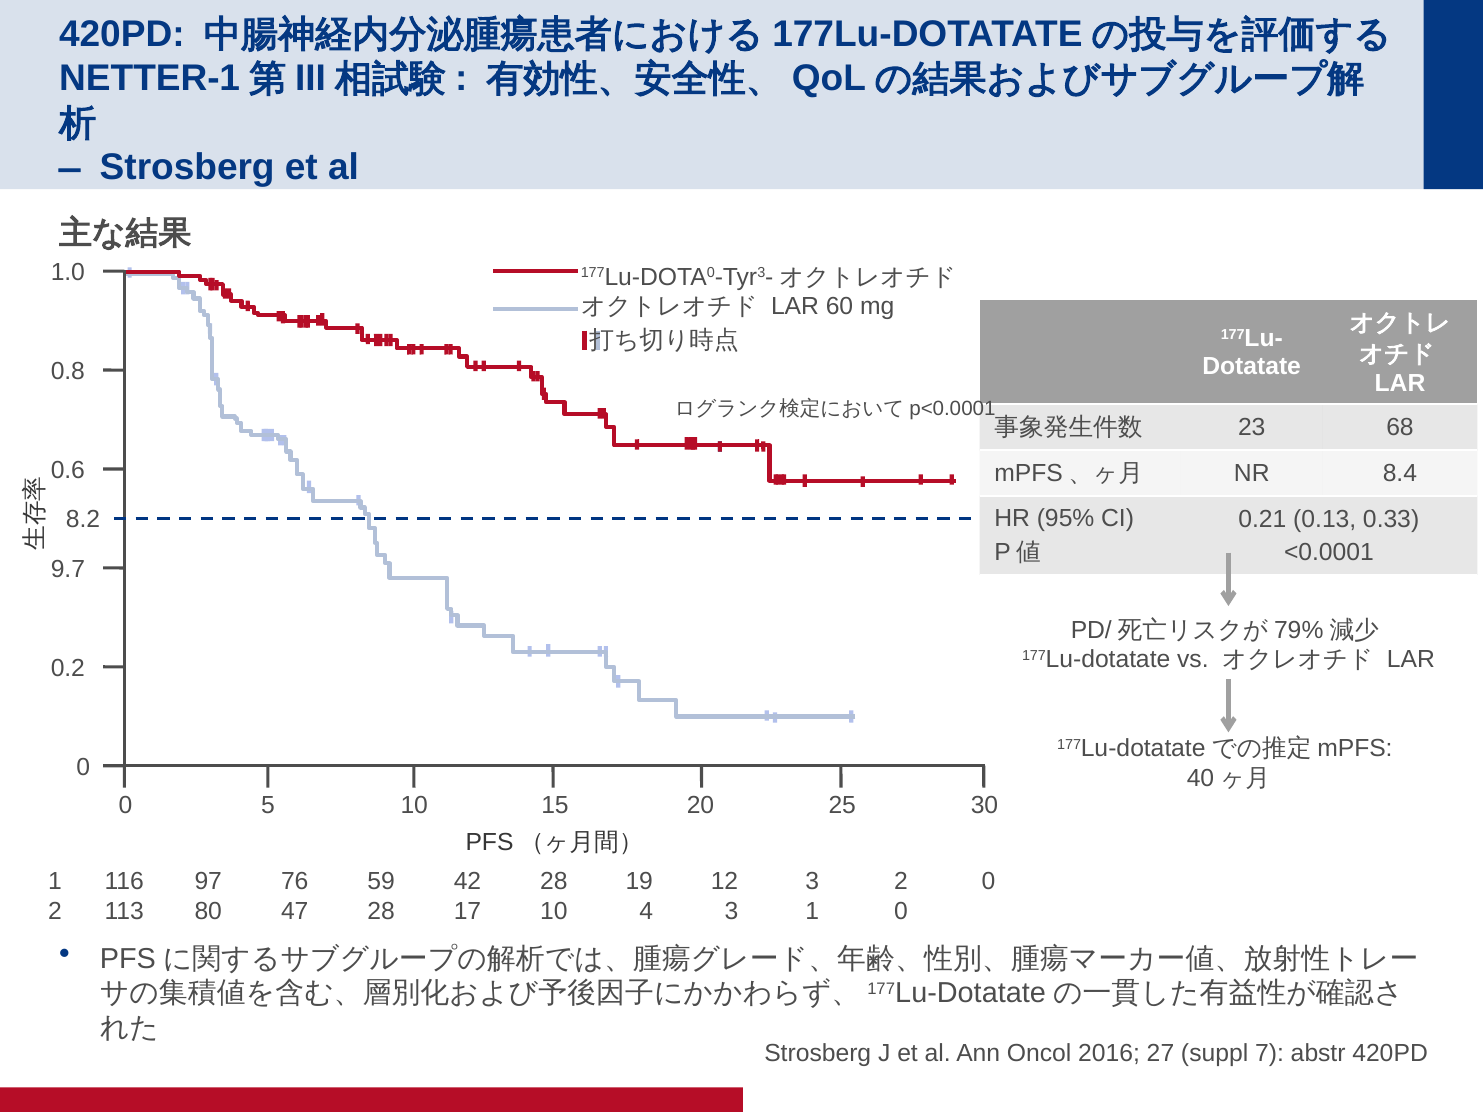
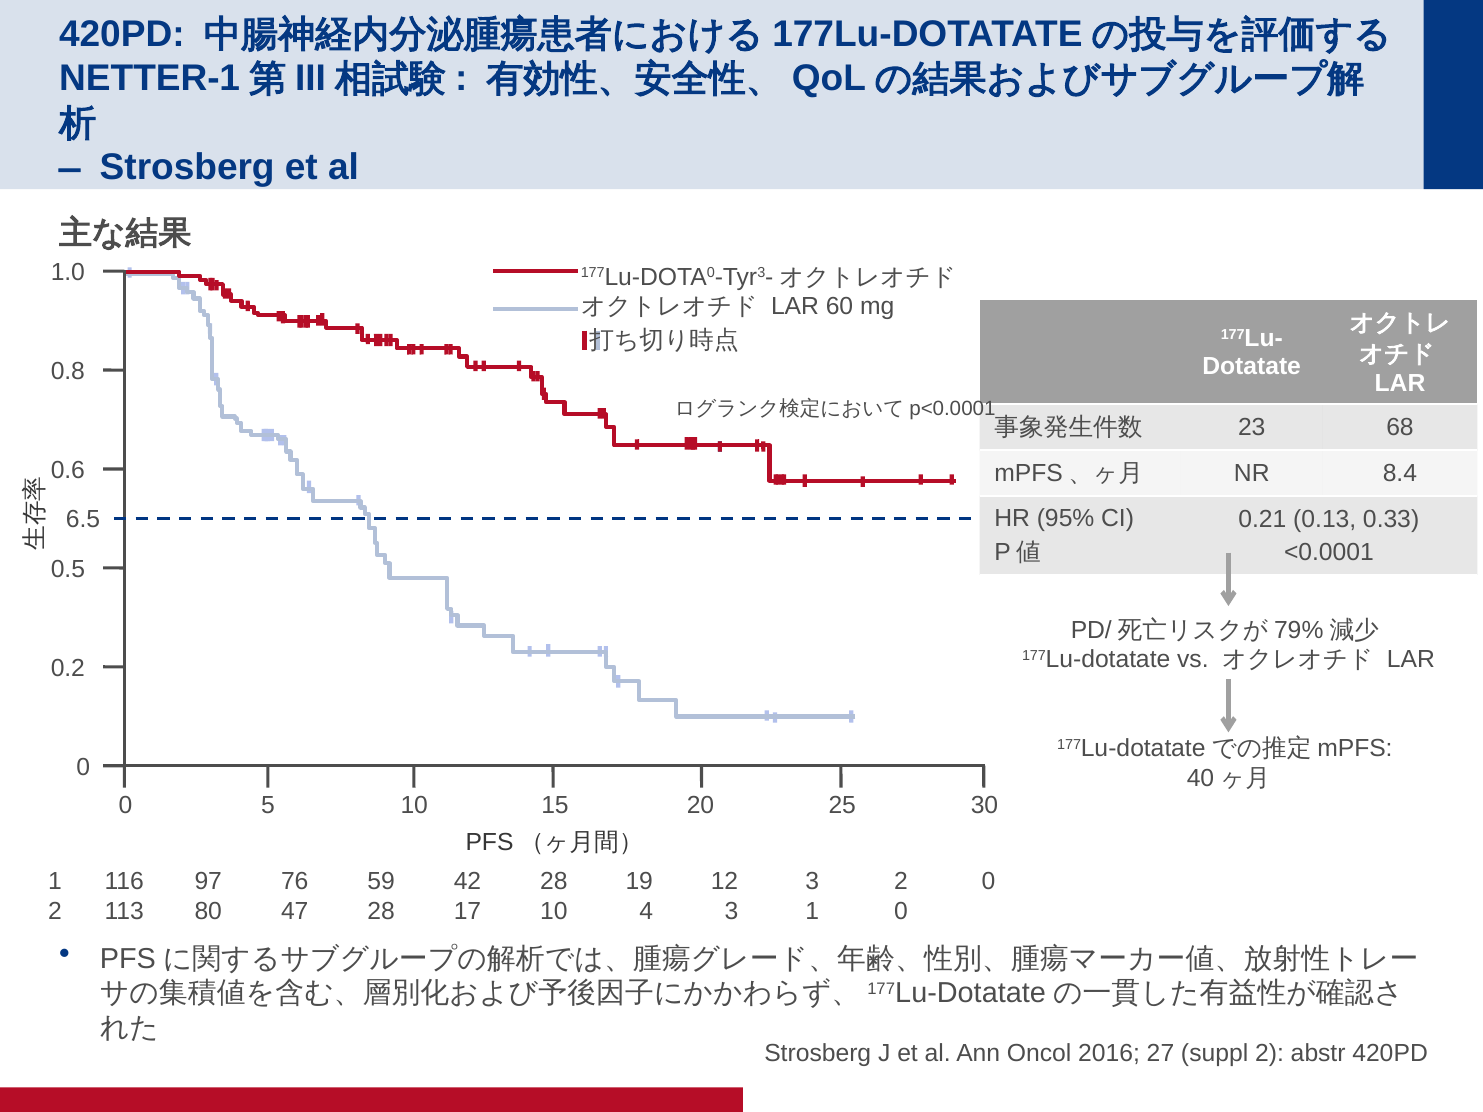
8.2: 8.2 -> 6.5 (83, 519)
9.7: 9.7 -> 0.5 (68, 570)
suppl 7: 7 -> 2 (1270, 1054)
